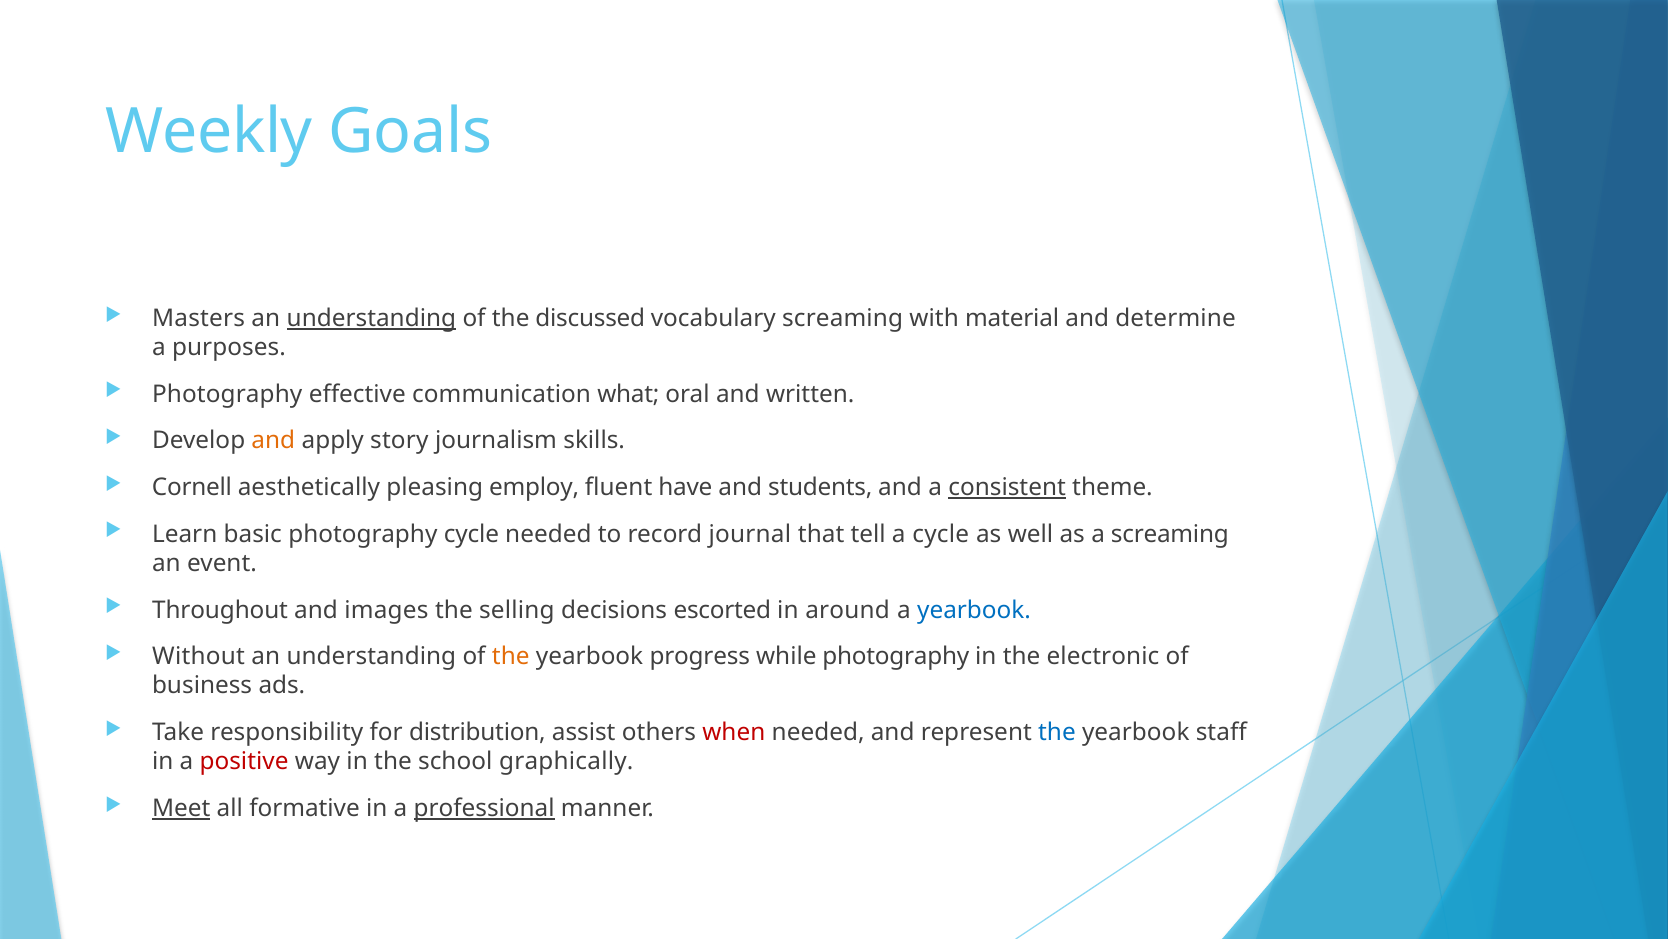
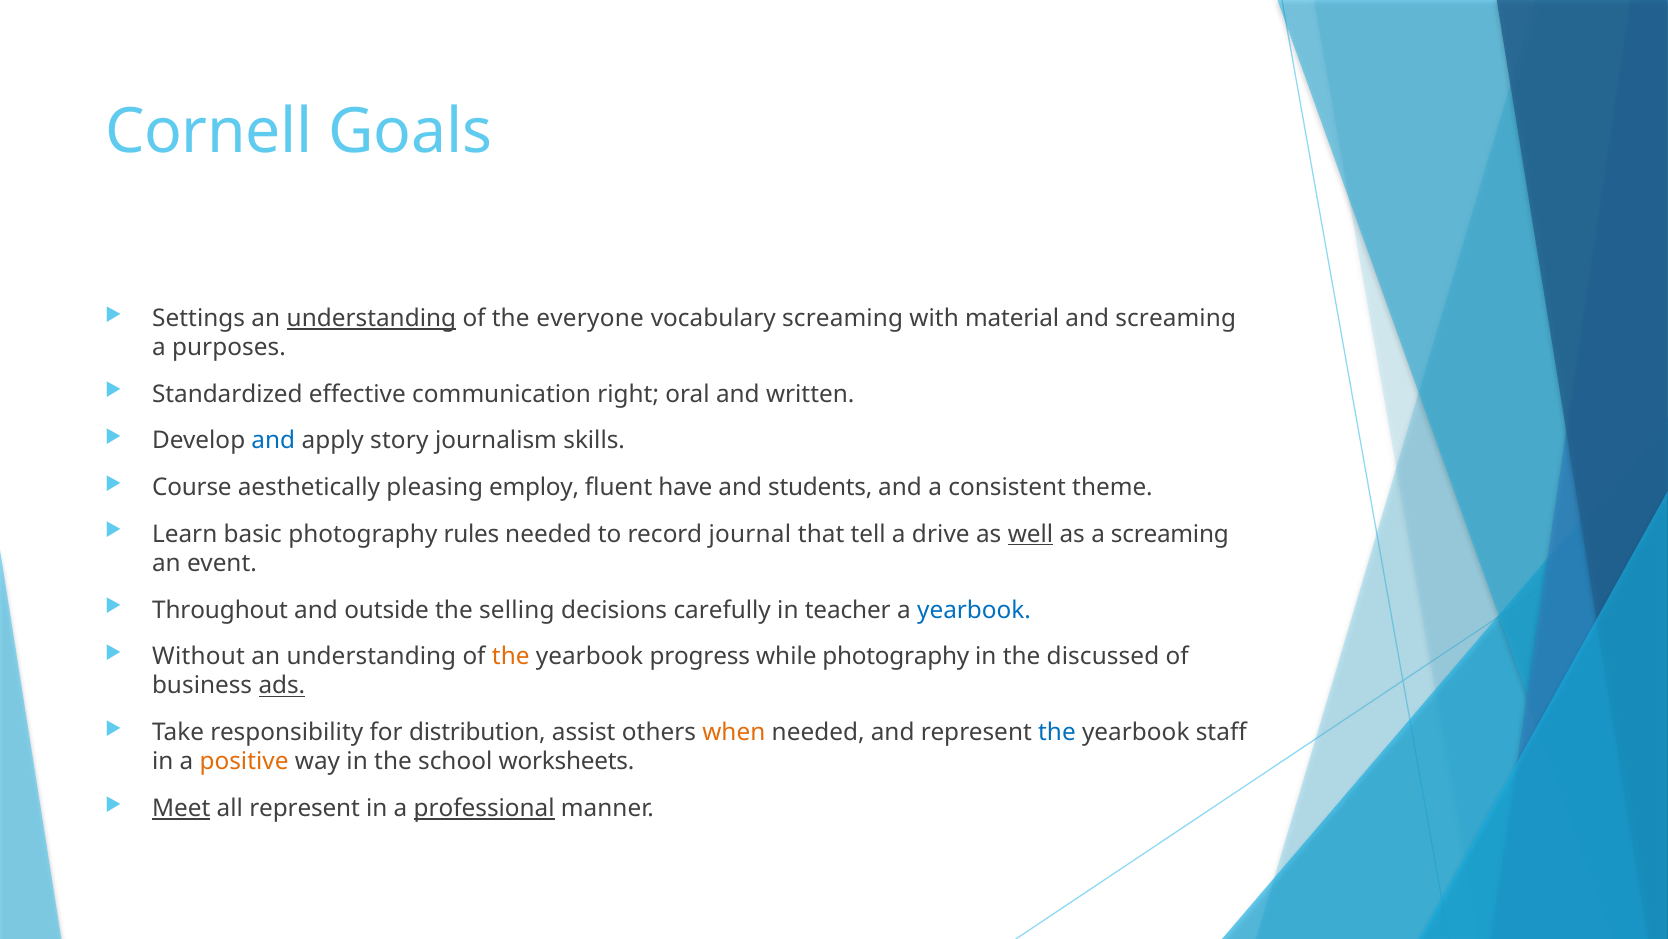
Weekly: Weekly -> Cornell (209, 132)
Masters: Masters -> Settings (199, 318)
discussed: discussed -> everyone (590, 318)
and determine: determine -> screaming (1176, 318)
Photography: Photography -> Standardized (227, 394)
what: what -> right (628, 394)
and colour: orange -> blue (273, 441)
Cornell: Cornell -> Course (192, 487)
consistent underline: present -> none (1007, 487)
photography cycle: cycle -> rules (471, 534)
a cycle: cycle -> drive (941, 534)
well underline: none -> present (1030, 534)
images: images -> outside (387, 610)
escorted: escorted -> carefully (722, 610)
around: around -> teacher (848, 610)
electronic: electronic -> discussed (1103, 656)
ads underline: none -> present (282, 685)
when colour: red -> orange (734, 732)
positive colour: red -> orange (244, 761)
graphically: graphically -> worksheets (567, 761)
all formative: formative -> represent (305, 808)
